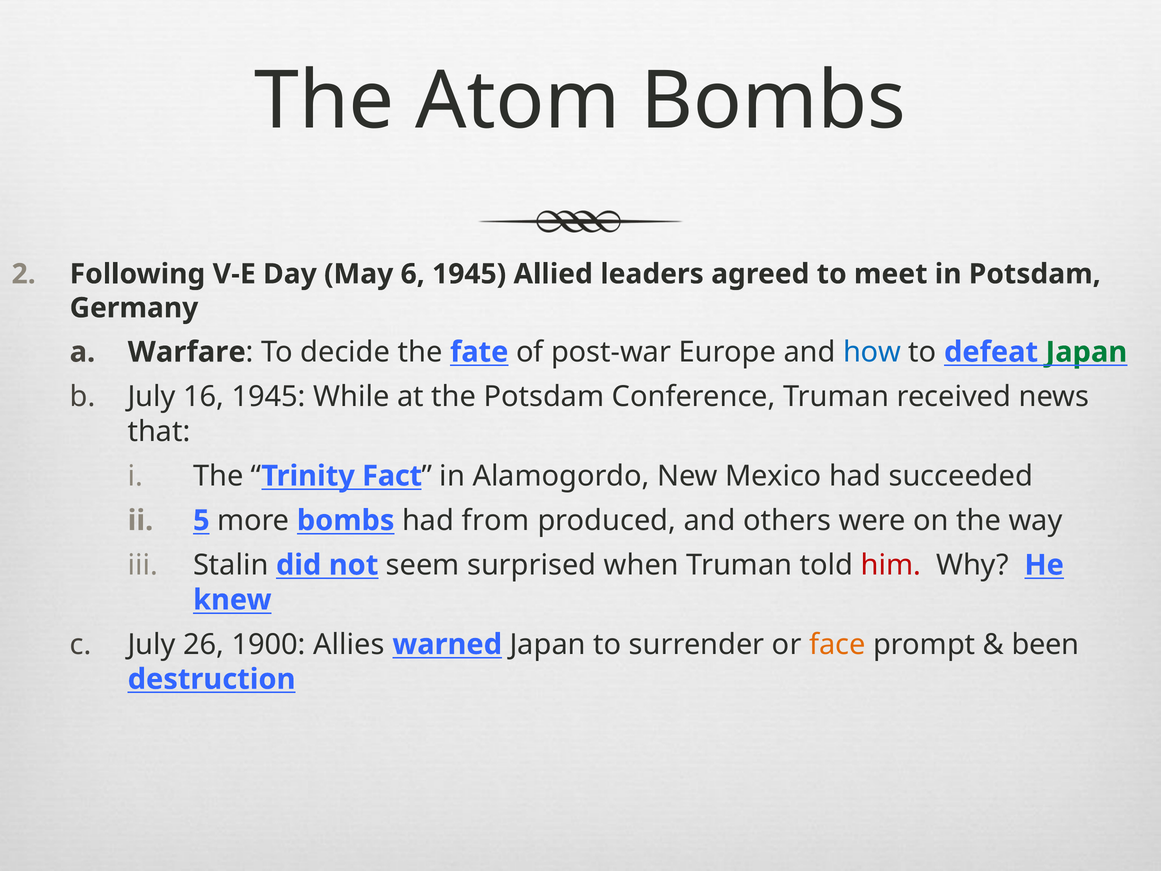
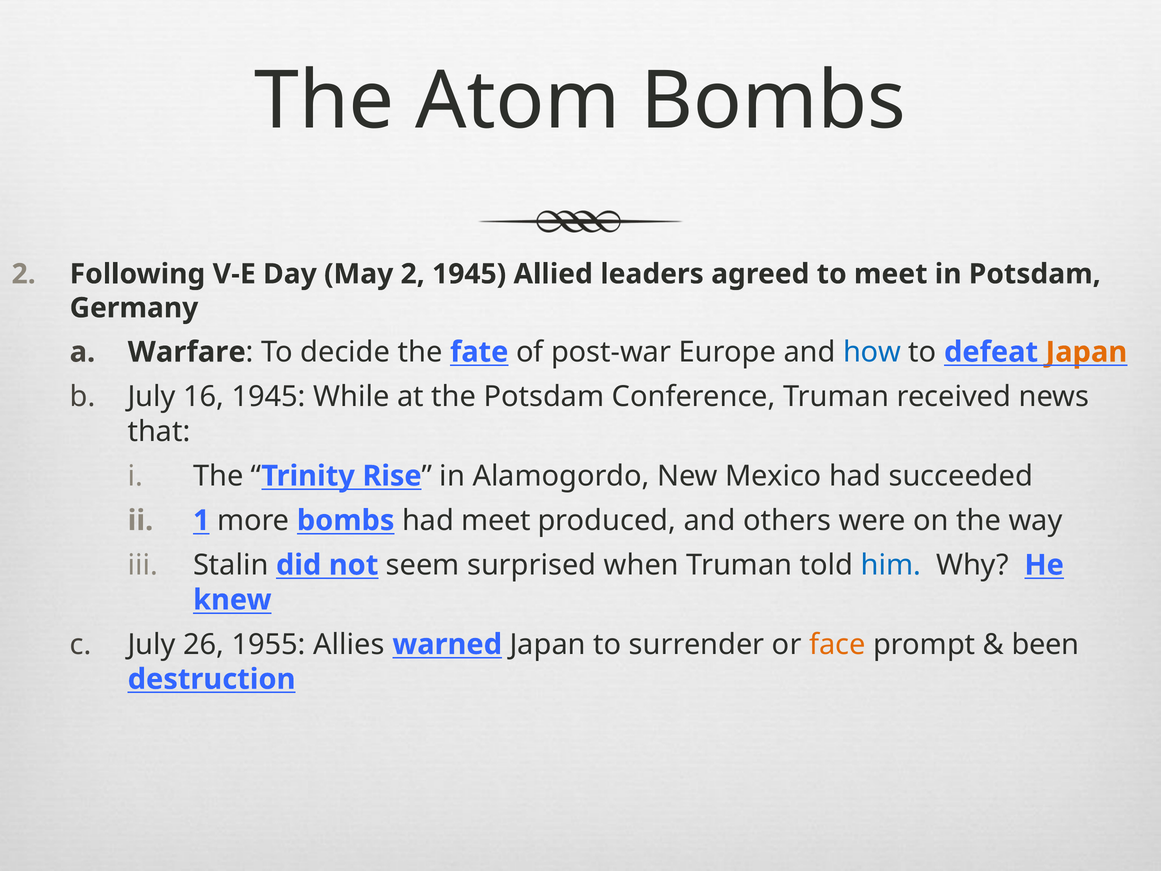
May 6: 6 -> 2 (413, 274)
Japan colour: green -> orange (1086, 352)
Fact: Fact -> Rise (392, 476)
5: 5 -> 1 (201, 520)
had from: from -> meet (496, 520)
him colour: red -> blue (891, 565)
1900: 1900 -> 1955 (269, 644)
